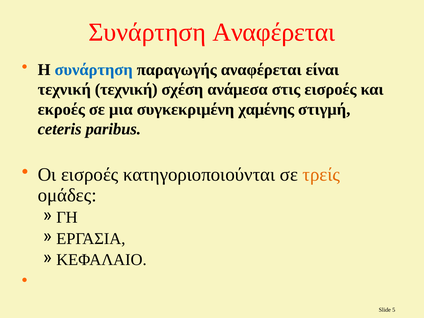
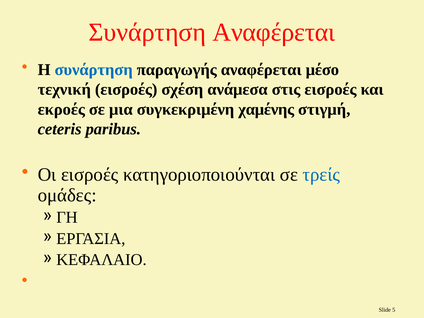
είναι: είναι -> μέσο (322, 70)
τεχνική τεχνική: τεχνική -> εισροές (126, 89)
τρείς colour: orange -> blue (321, 175)
